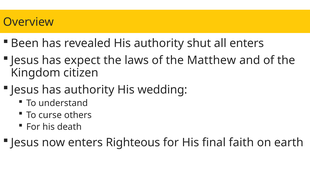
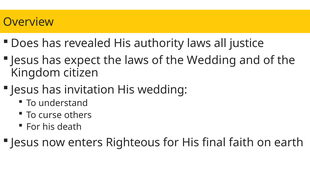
Been: Been -> Does (25, 43)
authority shut: shut -> laws (199, 43)
all enters: enters -> justice (247, 43)
the Matthew: Matthew -> Wedding (211, 60)
has authority: authority -> invitation (89, 90)
